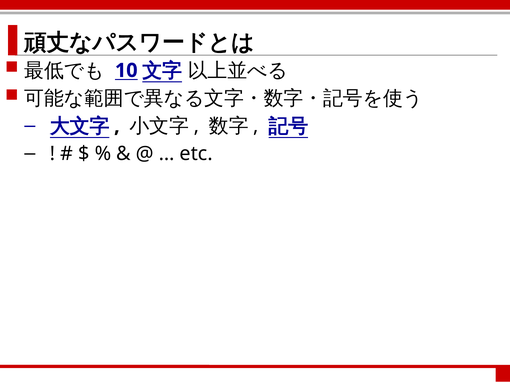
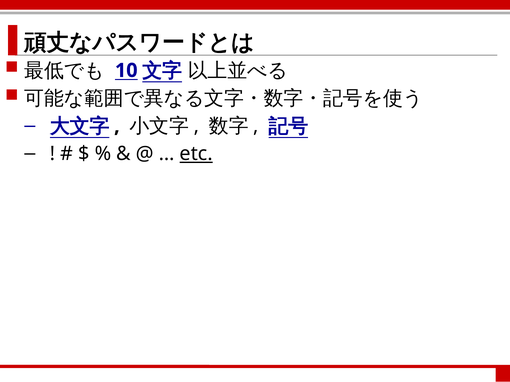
etc underline: none -> present (196, 154)
